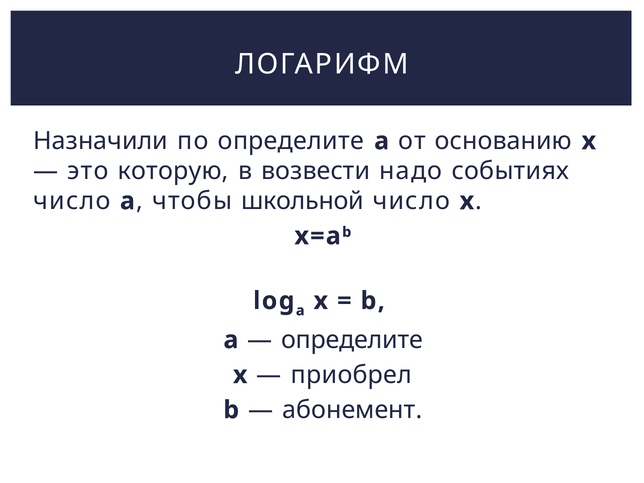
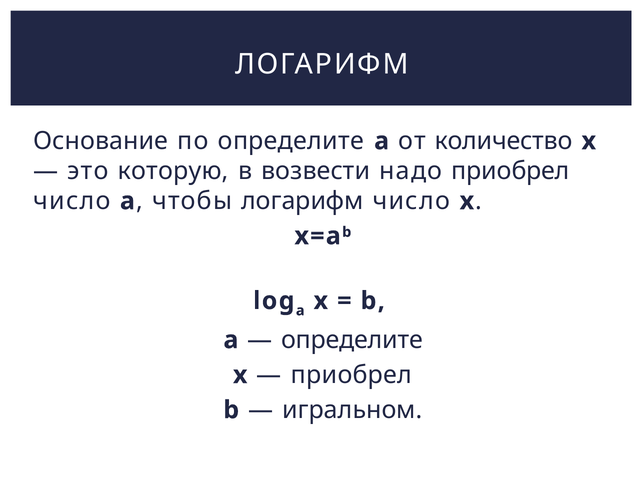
Назначили: Назначили -> Основание (101, 141)
основанию: основанию -> количество (504, 141)
надо событиях: событиях -> приобрел (511, 171)
чтобы школьной: школьной -> логарифм (302, 201)
абонемент: абонемент -> игральном (352, 410)
